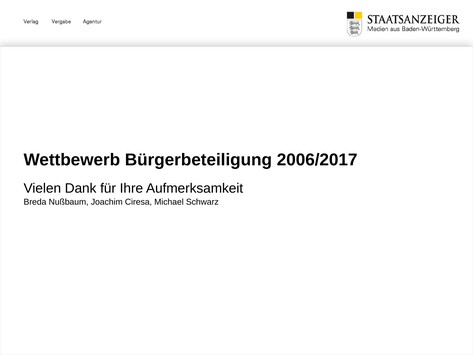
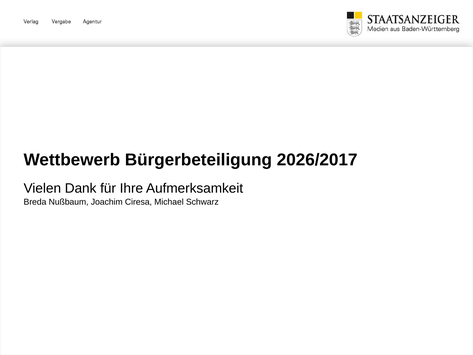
2006/2017: 2006/2017 -> 2026/2017 (317, 160)
